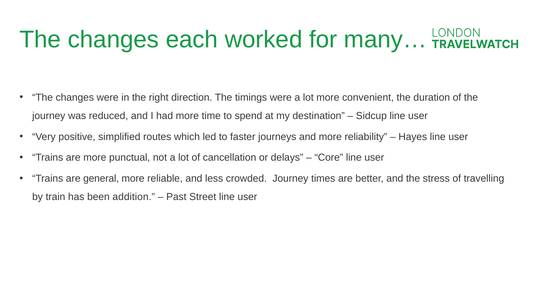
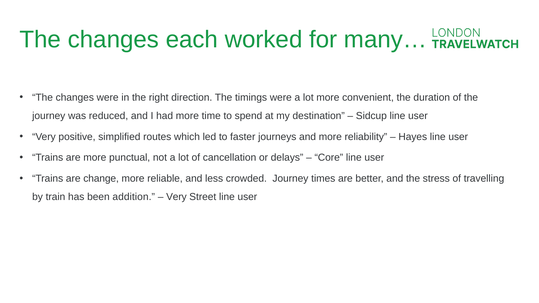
general: general -> change (101, 179)
Past: Past -> Very (176, 197)
